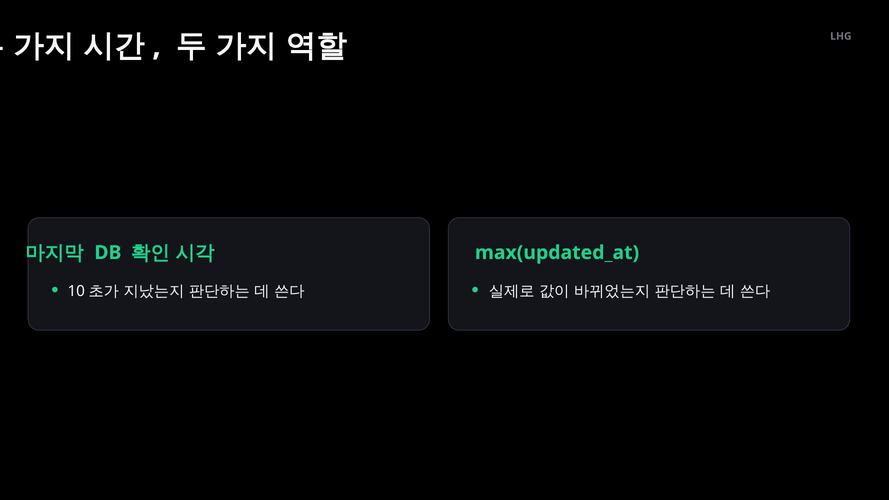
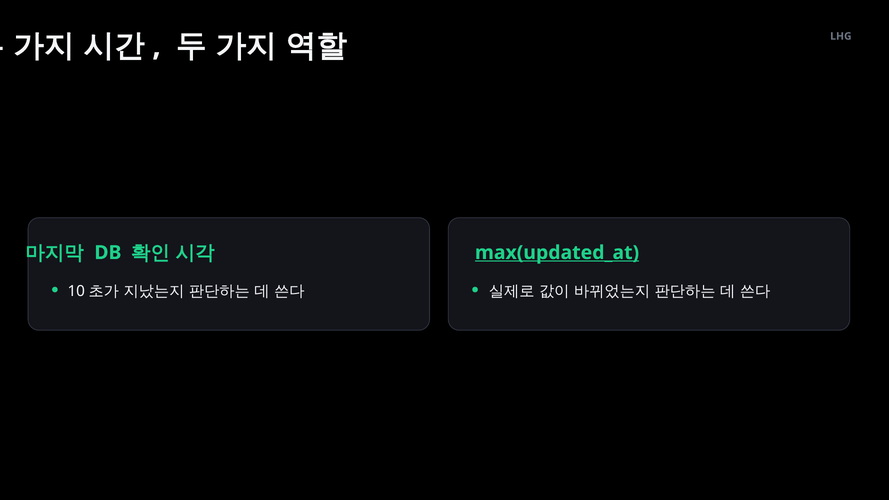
max(updated_at underline: none -> present (557, 253)
